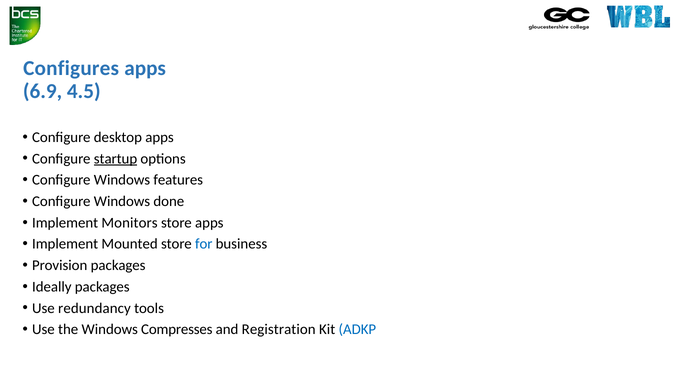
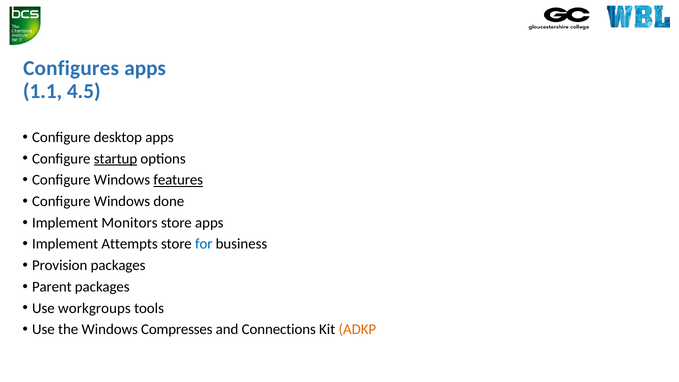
6.9: 6.9 -> 1.1 (43, 91)
features underline: none -> present (178, 180)
Mounted: Mounted -> Attempts (130, 244)
Ideally: Ideally -> Parent (52, 287)
redundancy: redundancy -> workgroups (94, 308)
Registration: Registration -> Connections (279, 329)
ADKP colour: blue -> orange (357, 329)
